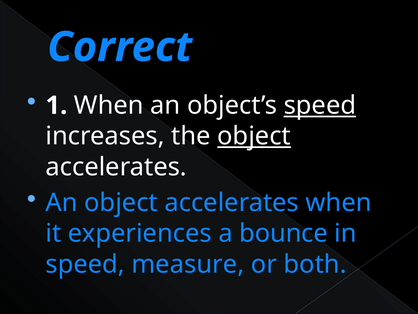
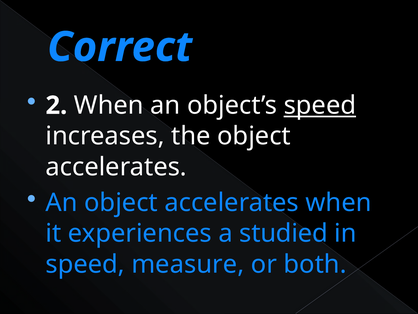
1: 1 -> 2 (56, 105)
object underline: present -> none (254, 136)
bounce: bounce -> studied (284, 233)
